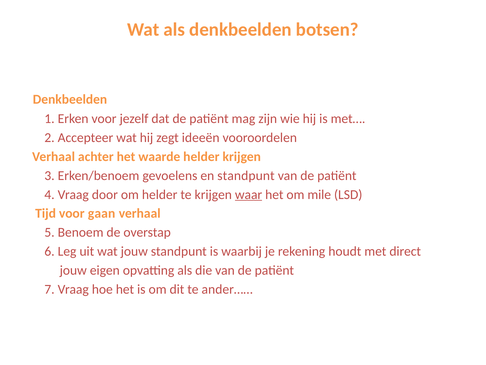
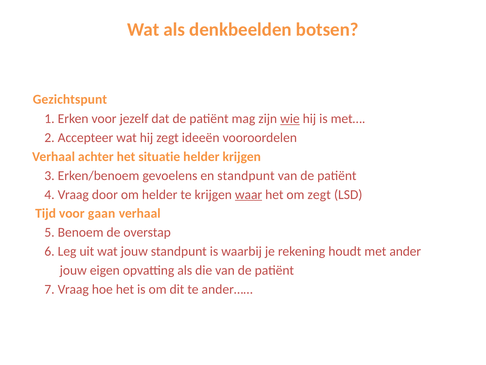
Denkbeelden: Denkbeelden -> Gezichtspunt (70, 99)
wie underline: none -> present (290, 119)
waarde: waarde -> situatie (159, 156)
om mile: mile -> zegt (319, 194)
direct: direct -> ander (405, 251)
